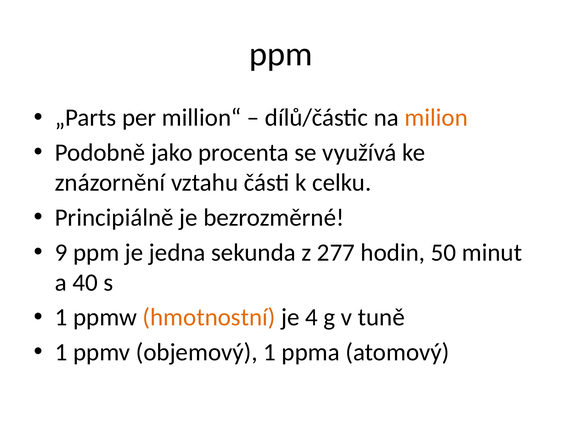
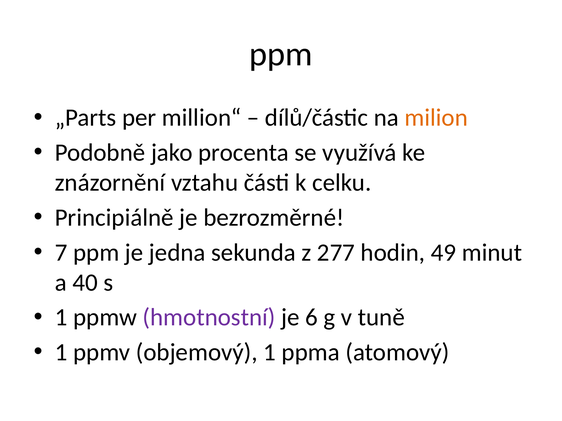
9: 9 -> 7 (61, 253)
50: 50 -> 49 (443, 253)
hmotnostní colour: orange -> purple (209, 318)
4: 4 -> 6 (311, 318)
